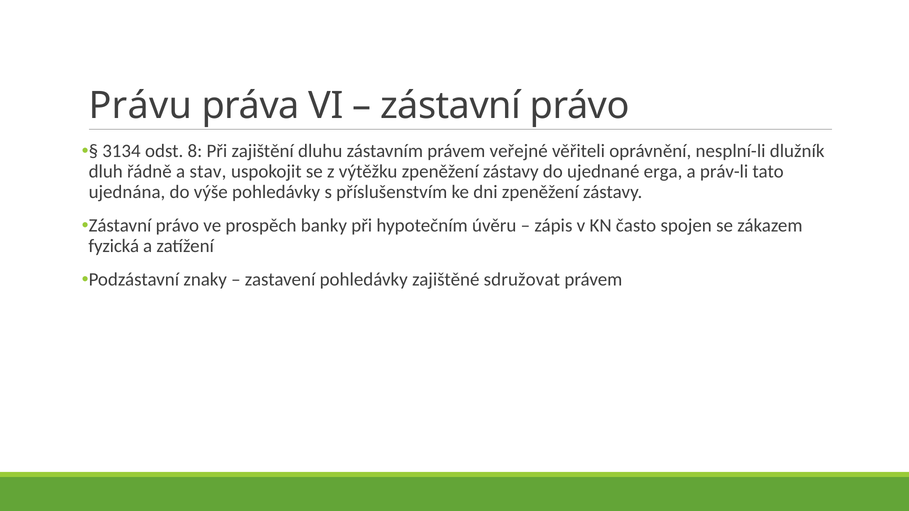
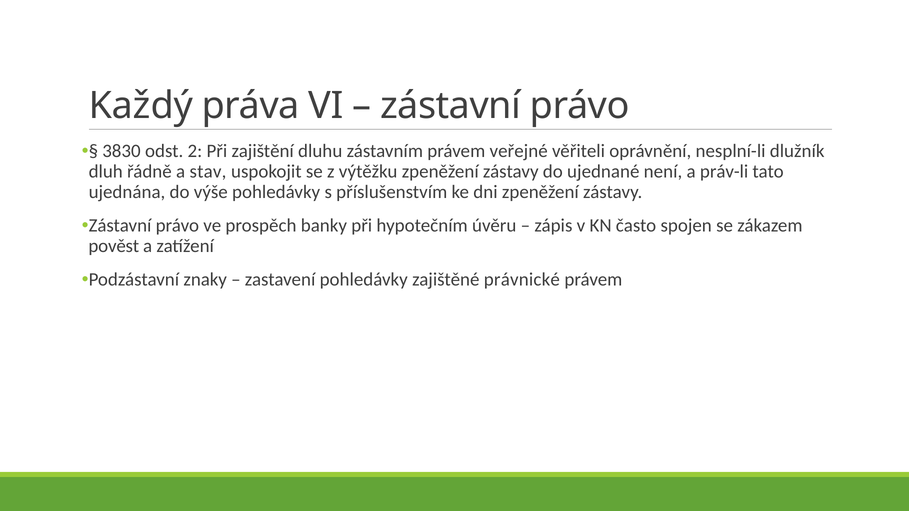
Právu: Právu -> Každý (141, 106)
3134: 3134 -> 3830 (121, 151)
8: 8 -> 2 (195, 151)
erga: erga -> není (663, 172)
fyzická: fyzická -> pověst (114, 246)
sdružovat: sdružovat -> právnické (522, 280)
